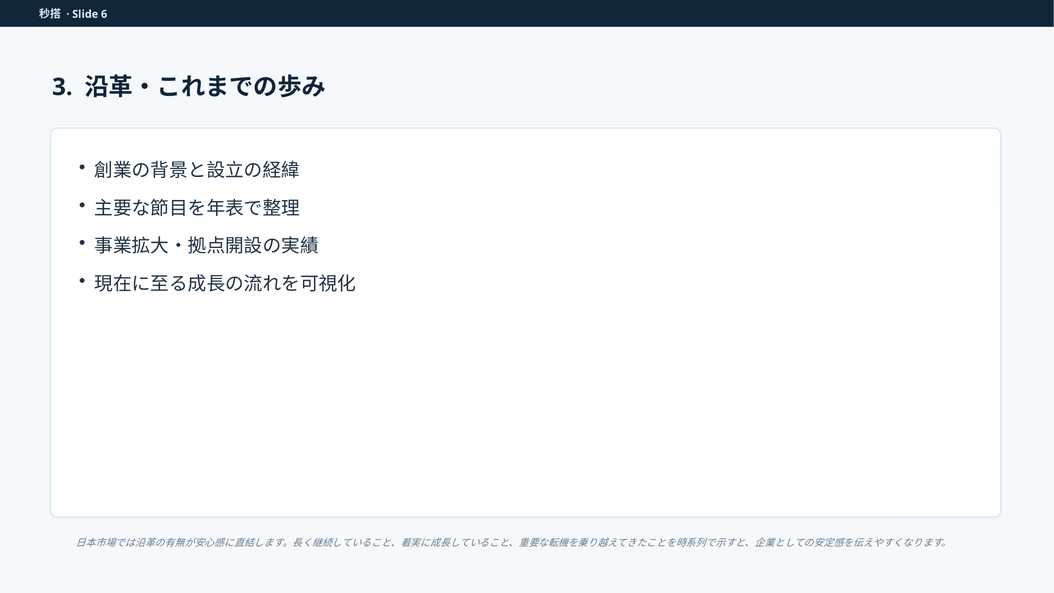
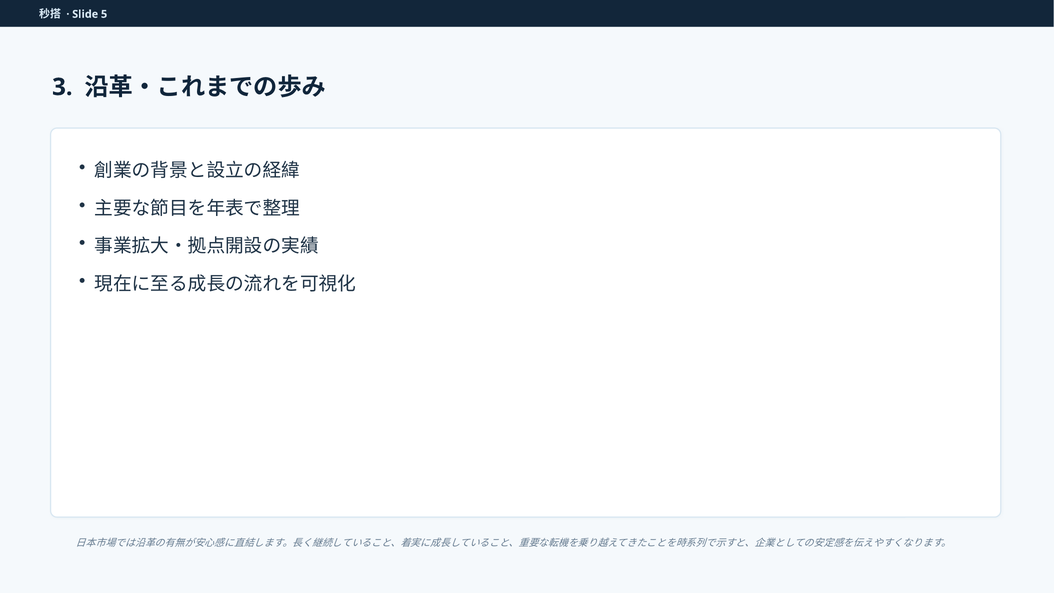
6: 6 -> 5 (104, 14)
